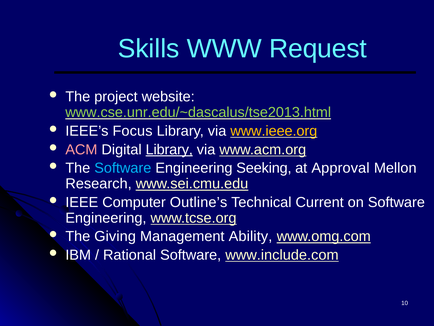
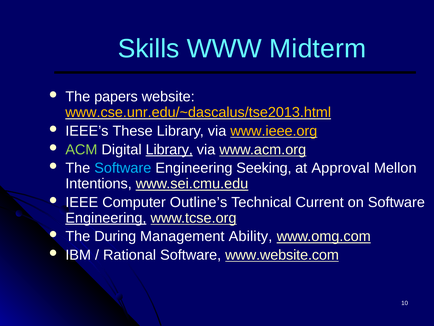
Request: Request -> Midterm (318, 49)
project: project -> papers (116, 97)
www.cse.unr.edu/~dascalus/tse2013.html colour: light green -> yellow (198, 112)
Focus: Focus -> These (133, 131)
ACM colour: pink -> light green (81, 149)
Research: Research -> Intentions (99, 183)
Engineering underline: none -> present (106, 218)
Giving: Giving -> During (115, 236)
www.include.com: www.include.com -> www.website.com (282, 255)
